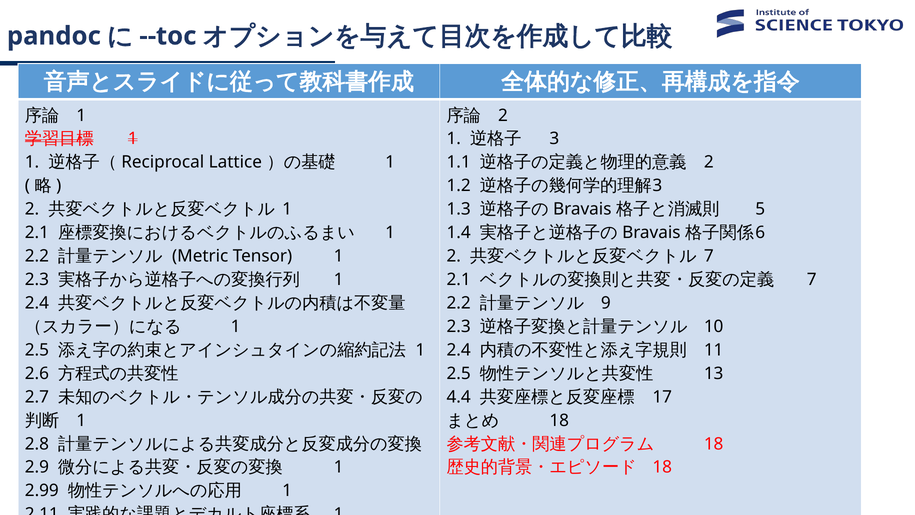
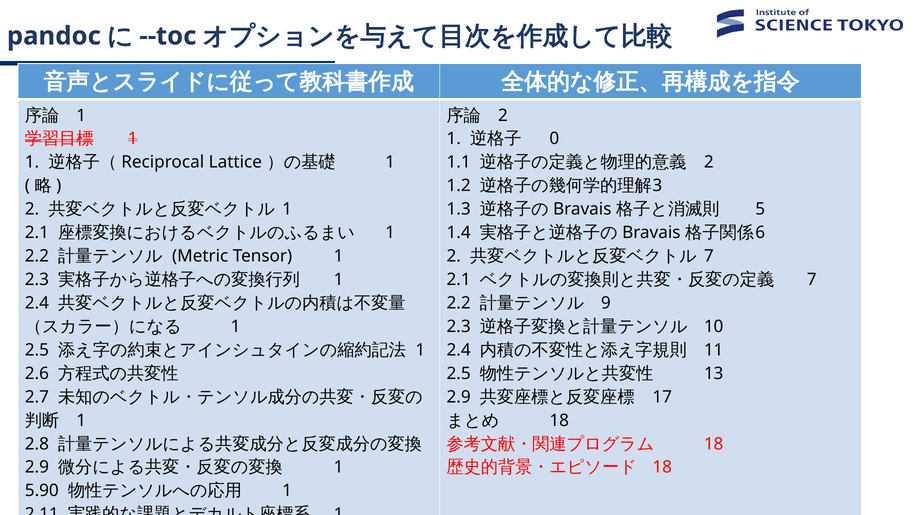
3: 3 -> 0 (554, 139)
4.4: 4.4 -> 2.9 (459, 397)
2.99: 2.99 -> 5.90 (42, 490)
